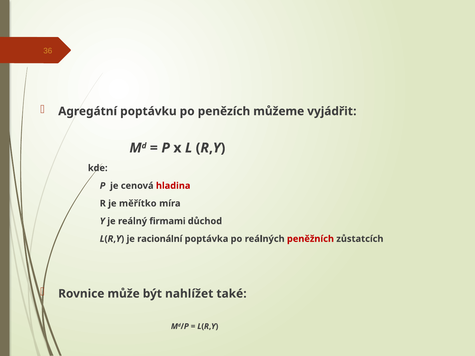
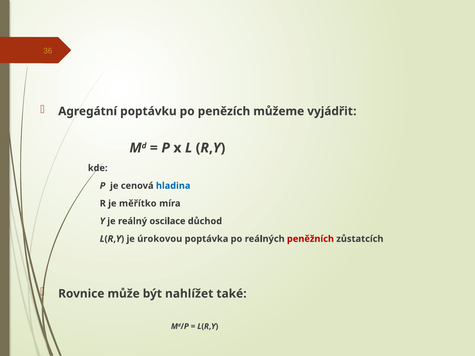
hladina colour: red -> blue (173, 186)
firmami: firmami -> oscilace (167, 221)
racionální: racionální -> úrokovou (160, 239)
